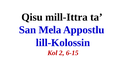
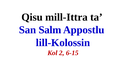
Mela: Mela -> Salm (50, 30)
